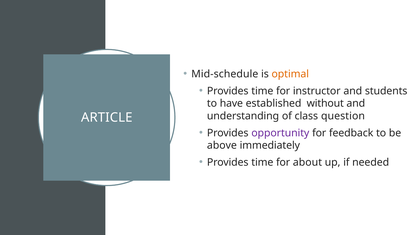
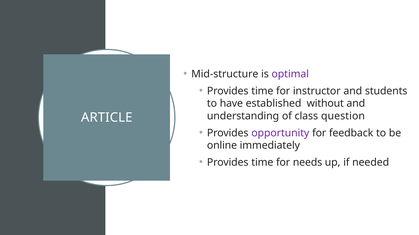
Mid-schedule: Mid-schedule -> Mid-structure (225, 74)
optimal colour: orange -> purple (290, 74)
above: above -> online (222, 146)
about: about -> needs (308, 163)
